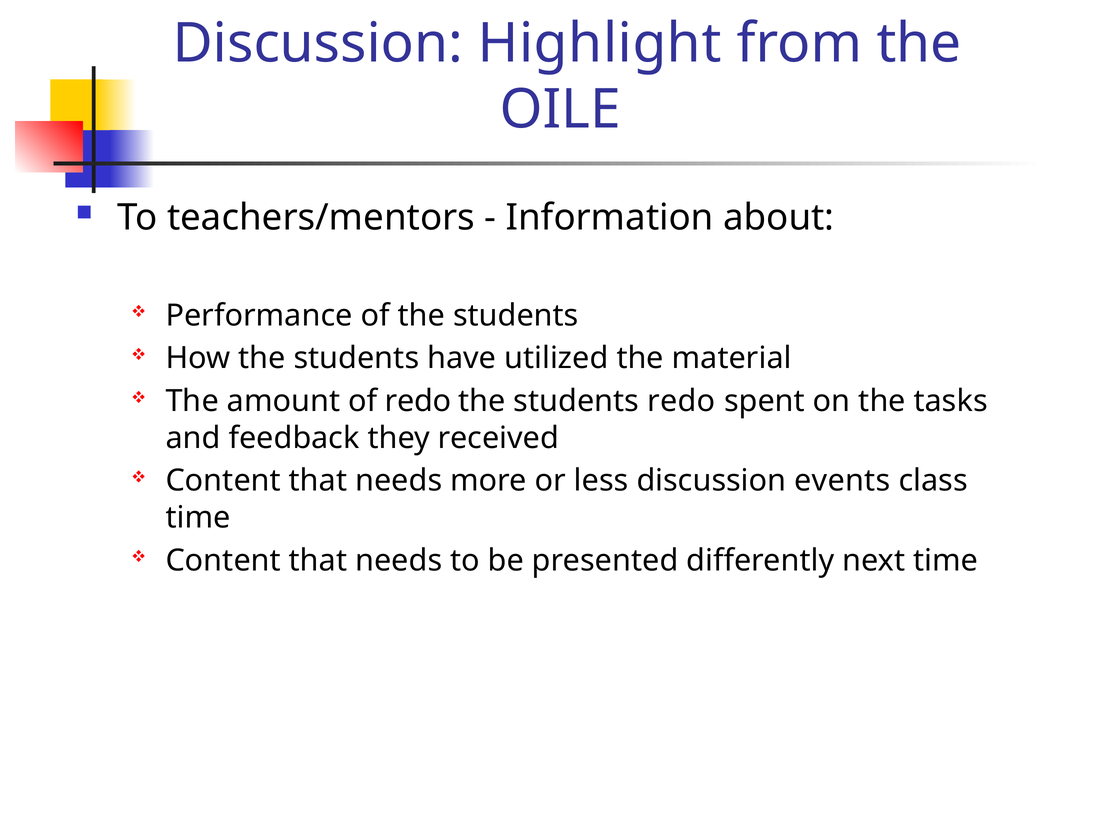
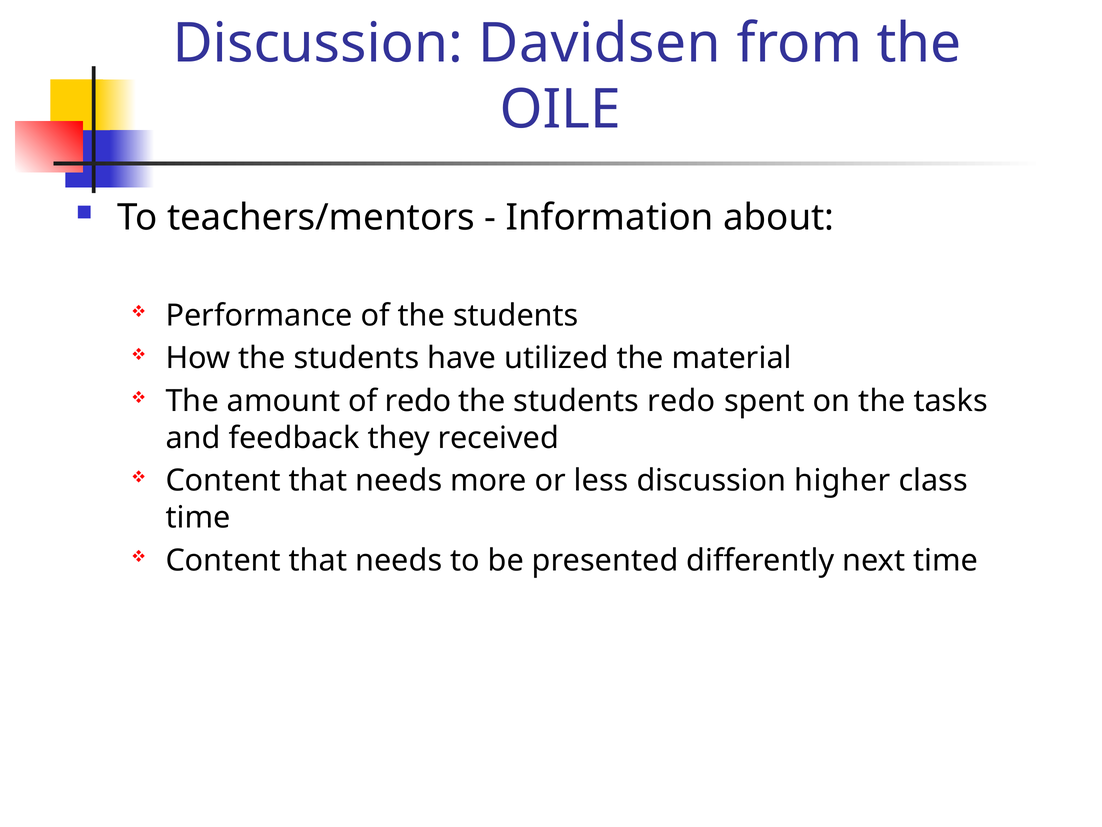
Highlight: Highlight -> Davidsen (600, 43)
events: events -> higher (842, 481)
